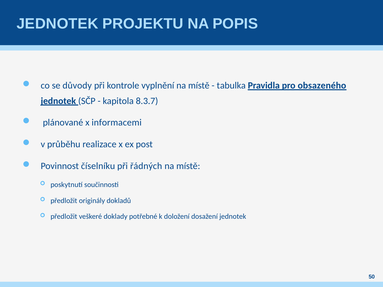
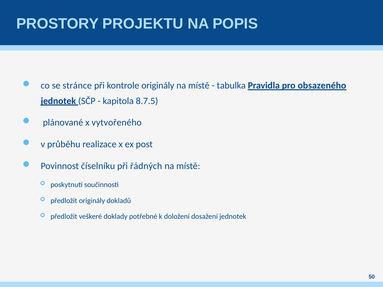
JEDNOTEK: JEDNOTEK -> PROSTORY (58, 24)
důvody: důvody -> stránce (77, 86)
kontrole vyplnění: vyplnění -> originály (158, 86)
8.3.7: 8.3.7 -> 8.7.5 (147, 101)
informacemi: informacemi -> vytvořeného (117, 123)
